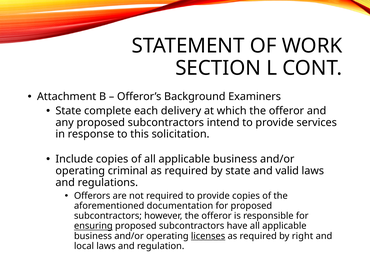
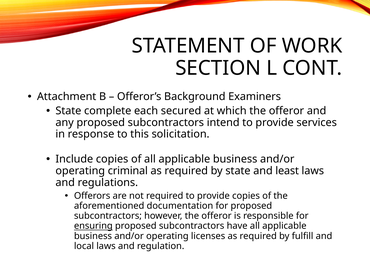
delivery: delivery -> secured (181, 111)
valid: valid -> least (287, 170)
licenses underline: present -> none (208, 236)
right: right -> fulfill (303, 236)
